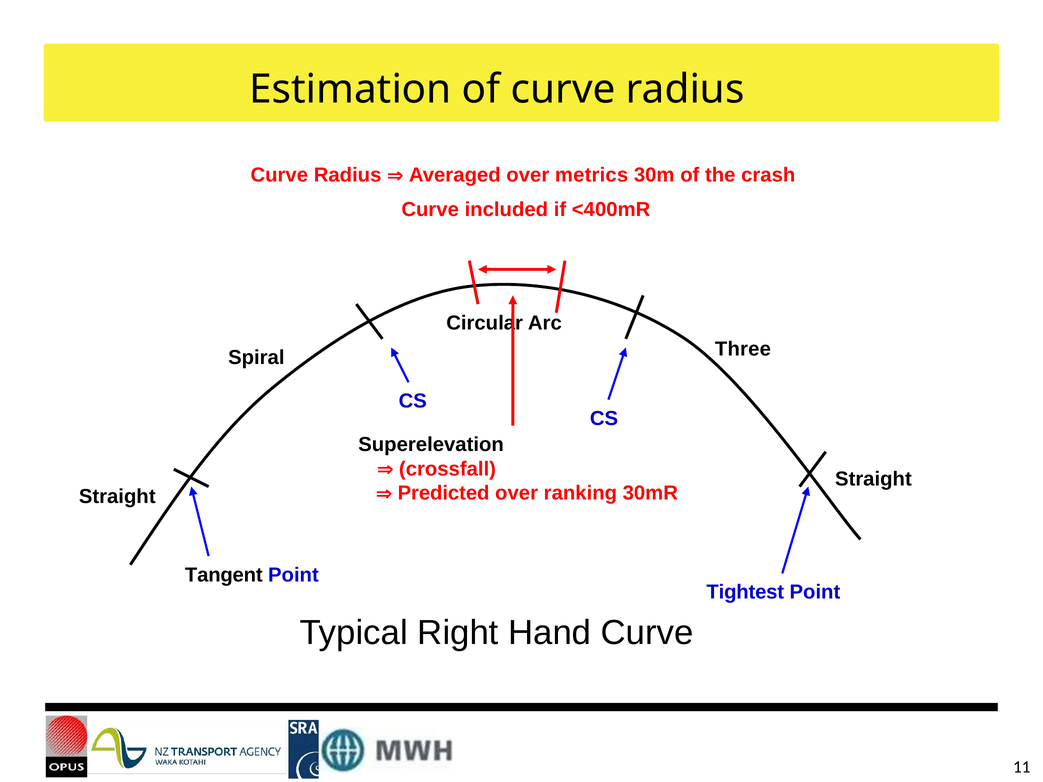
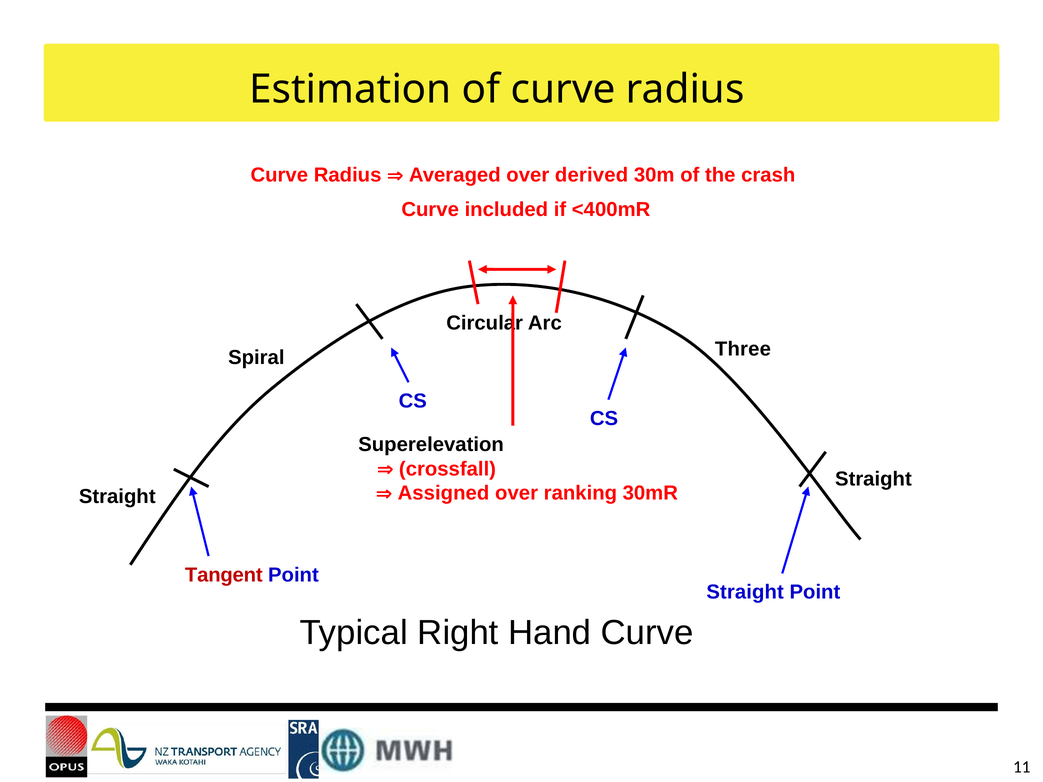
metrics: metrics -> derived (592, 175)
Predicted: Predicted -> Assigned (443, 493)
Tangent colour: black -> red (224, 575)
Tightest: Tightest -> Straight (745, 592)
